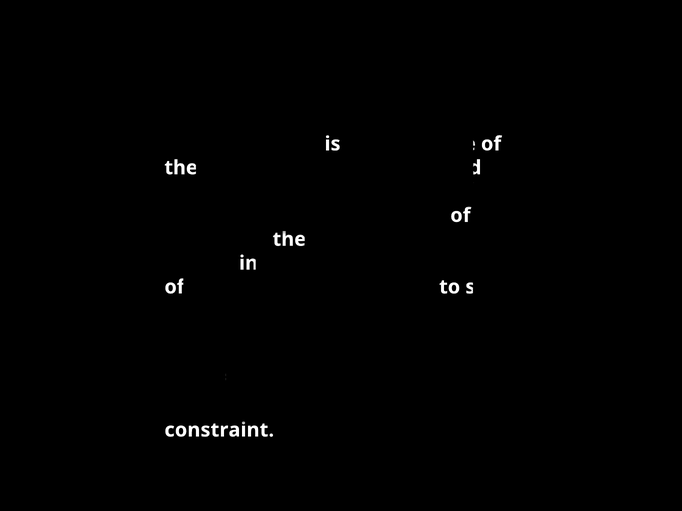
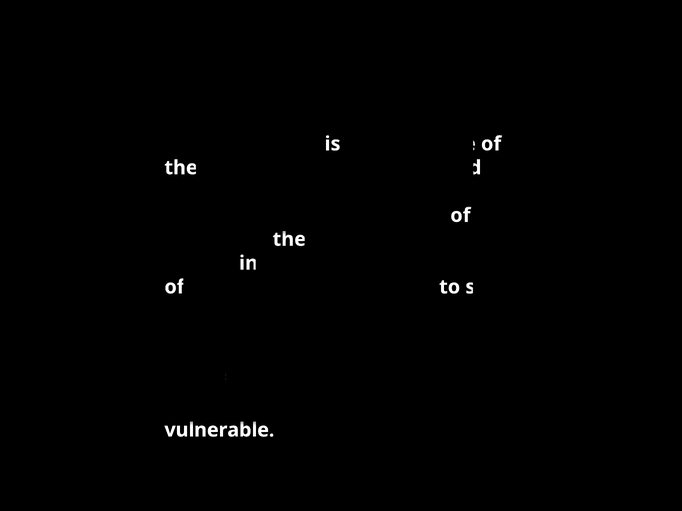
constraint: constraint -> vulnerable (219, 430)
